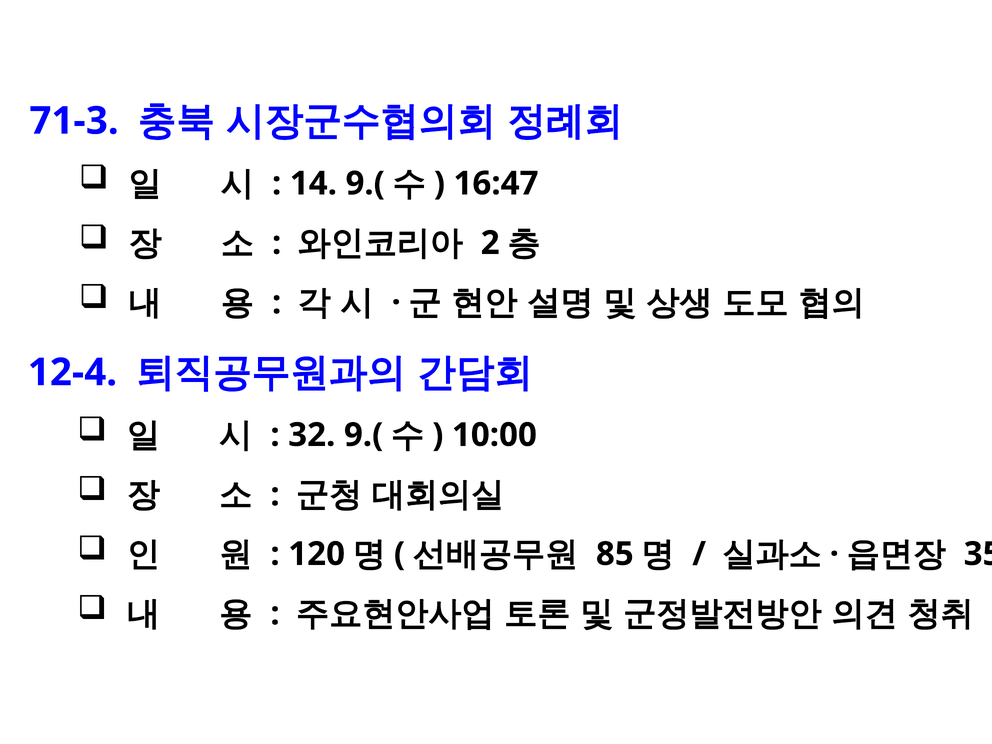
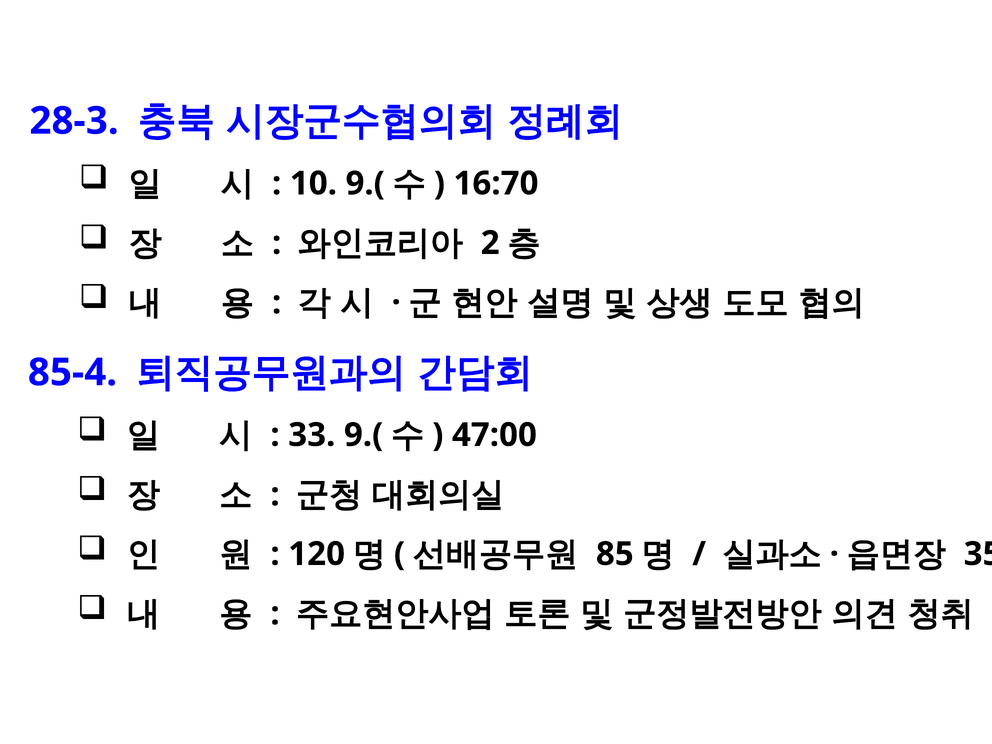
71-3: 71-3 -> 28-3 (74, 121)
14: 14 -> 10 (313, 183)
16:47: 16:47 -> 16:70 (496, 183)
12-4: 12-4 -> 85-4 (72, 373)
32: 32 -> 33 (312, 435)
10:00: 10:00 -> 47:00 (494, 435)
